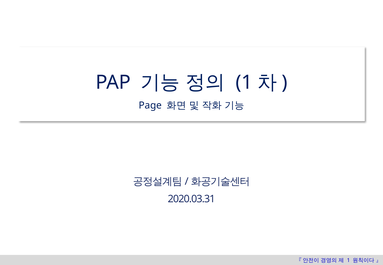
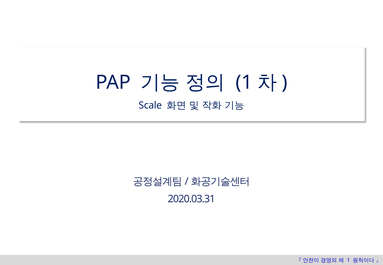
Page: Page -> Scale (150, 105)
